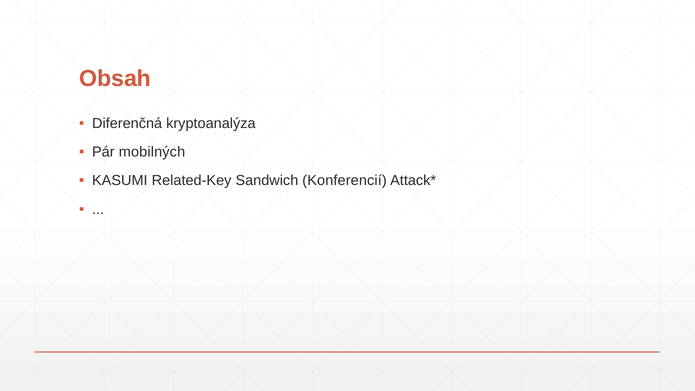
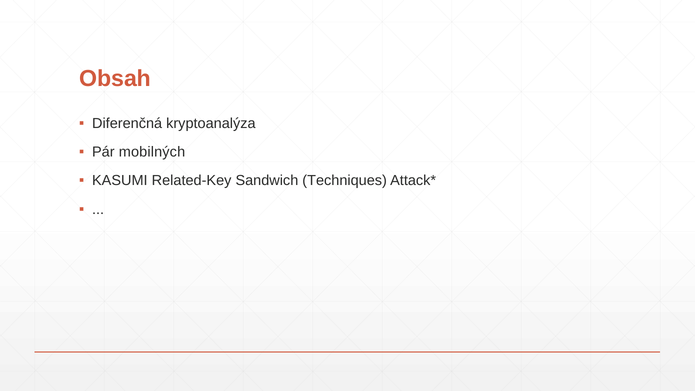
Konferencií: Konferencií -> Techniques (345, 181)
